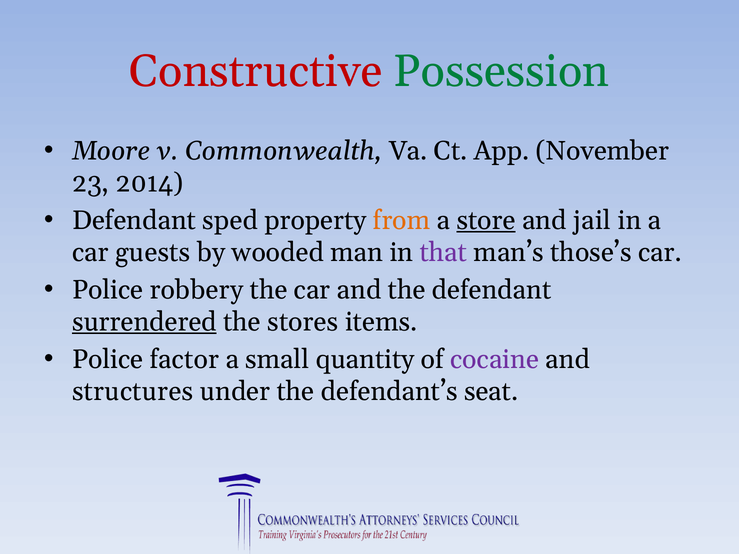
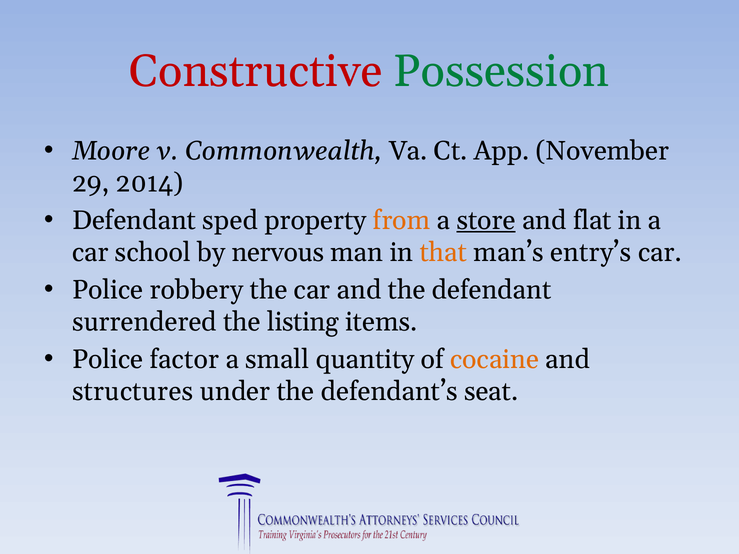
23: 23 -> 29 (91, 183)
jail: jail -> flat (592, 220)
guests: guests -> school (153, 253)
wooded: wooded -> nervous (278, 253)
that colour: purple -> orange (443, 253)
those’s: those’s -> entry’s (591, 253)
surrendered underline: present -> none (144, 322)
stores: stores -> listing (303, 322)
cocaine colour: purple -> orange (495, 359)
